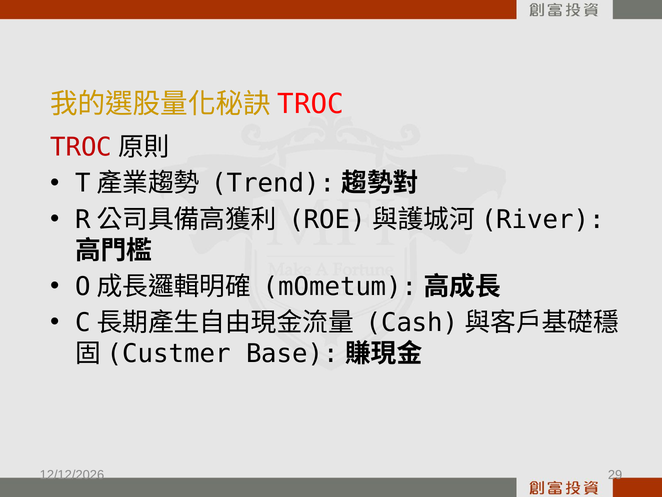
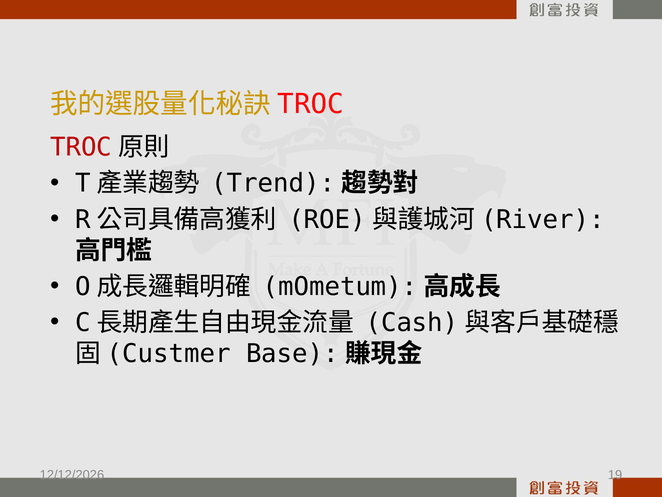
29: 29 -> 19 (615, 474)
